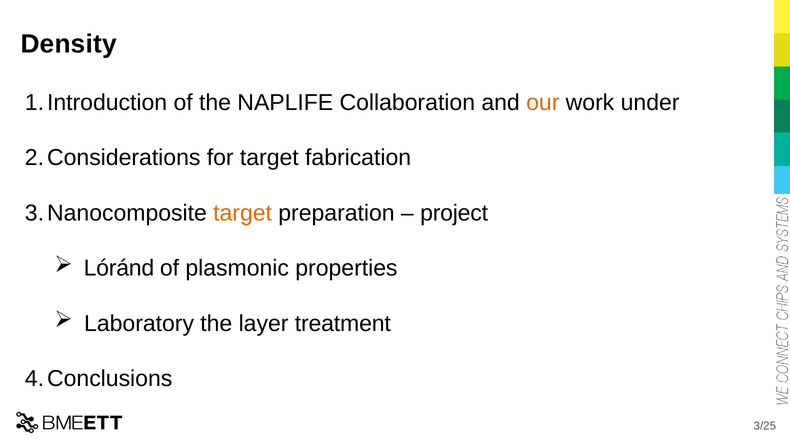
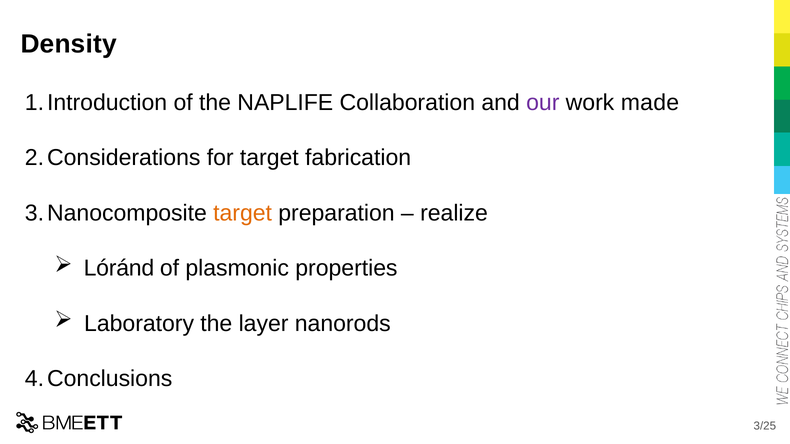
our colour: orange -> purple (543, 103)
under: under -> made (650, 103)
project: project -> realize (454, 213)
treatment: treatment -> nanorods (343, 324)
